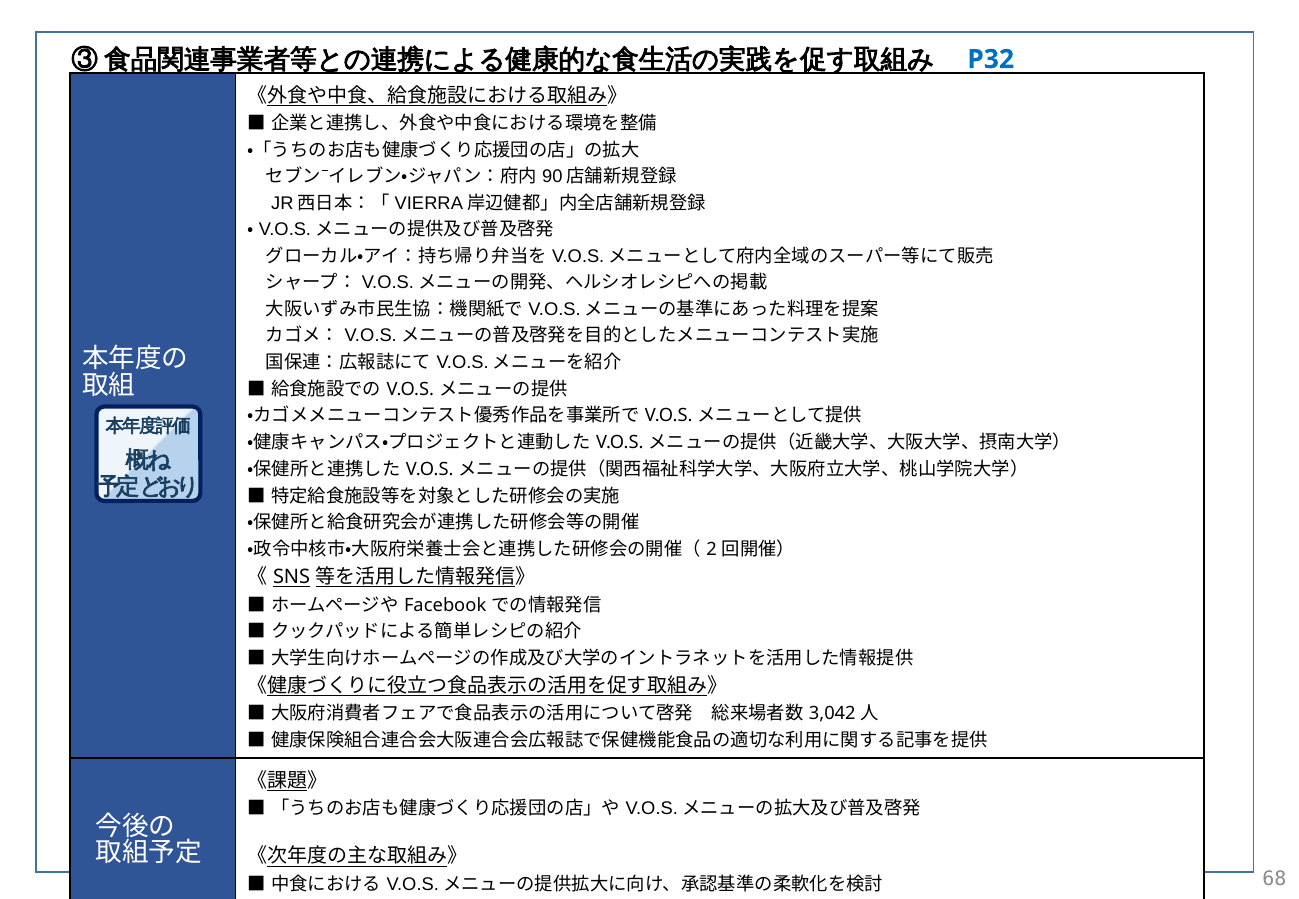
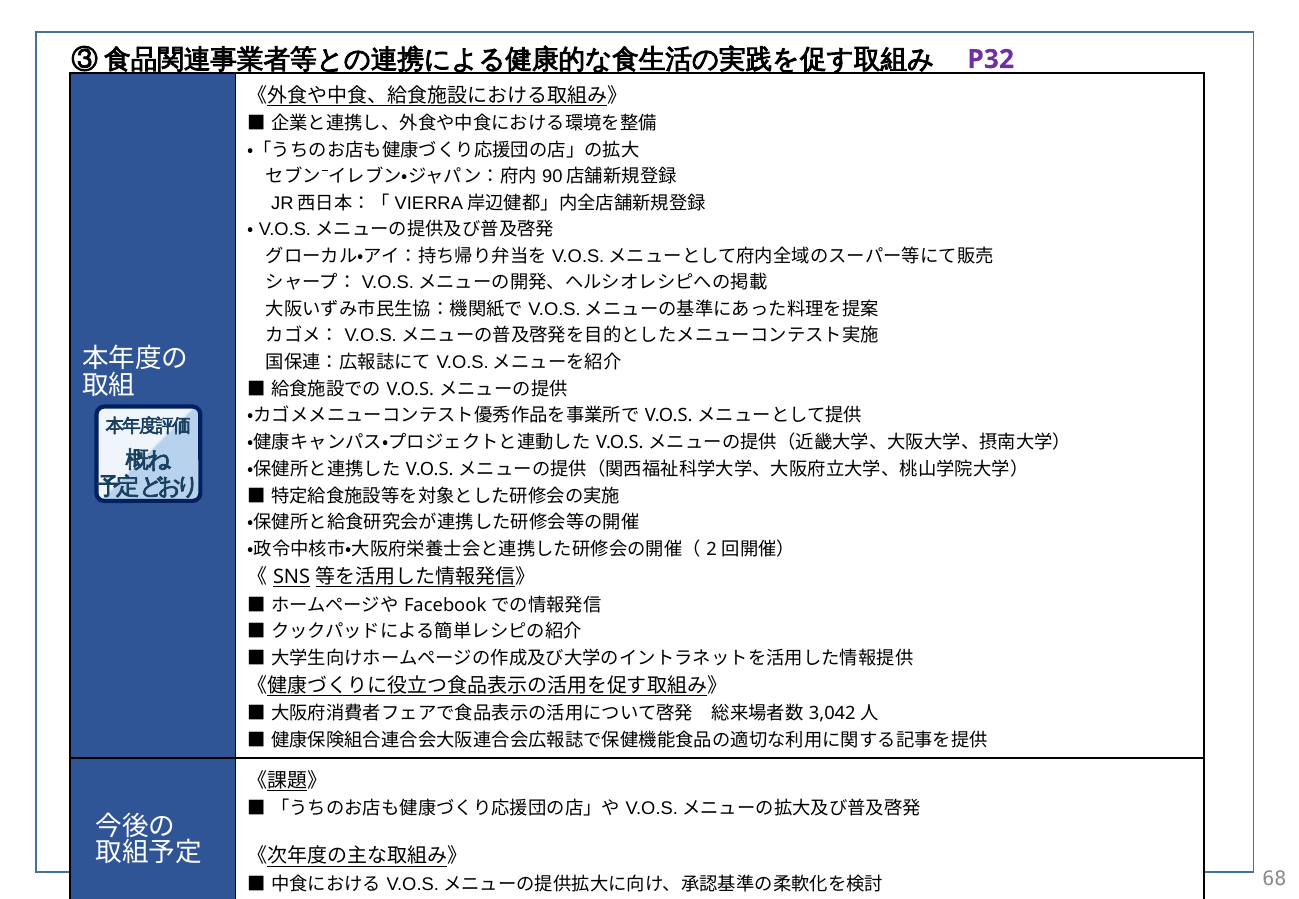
P32 colour: blue -> purple (991, 59)
